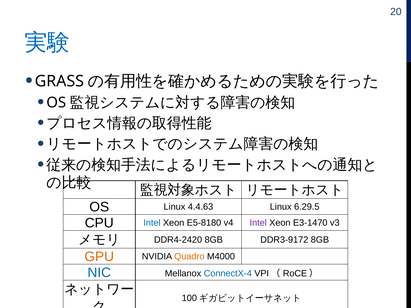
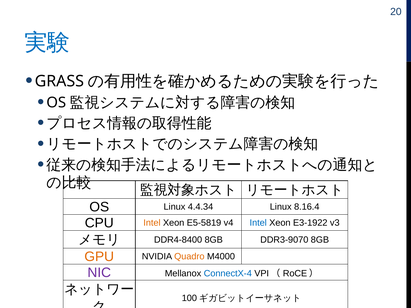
4.4.63: 4.4.63 -> 4.4.34 (201, 207)
6.29.5: 6.29.5 -> 8.16.4 (307, 207)
Intel colour: blue -> orange (152, 223)
E5-8180: E5-8180 -> E5-5819 (204, 223)
Intel colour: purple -> blue (258, 223)
E3-1470: E3-1470 -> E3-1922 (310, 223)
DDR4-2420: DDR4-2420 -> DDR4-8400 (178, 240)
DDR3-9172: DDR3-9172 -> DDR3-9070 (284, 240)
NIC colour: blue -> purple (99, 273)
